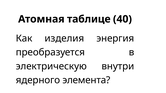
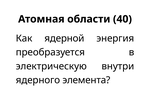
таблице: таблице -> области (89, 19)
изделия: изделия -> ядерной (64, 39)
